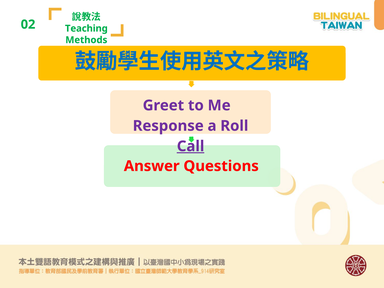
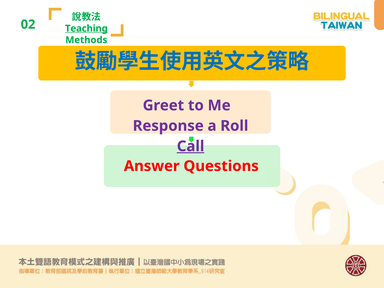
Teaching underline: none -> present (86, 28)
